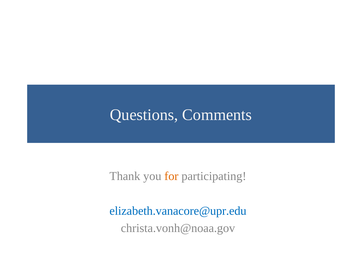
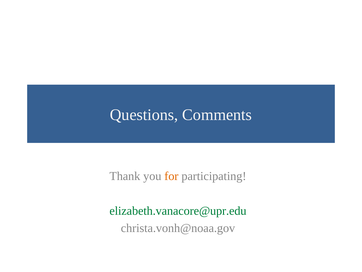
elizabeth.vanacore@upr.edu colour: blue -> green (178, 210)
